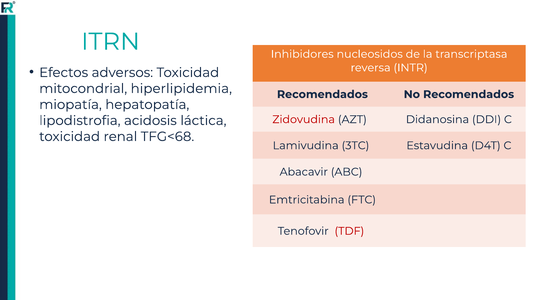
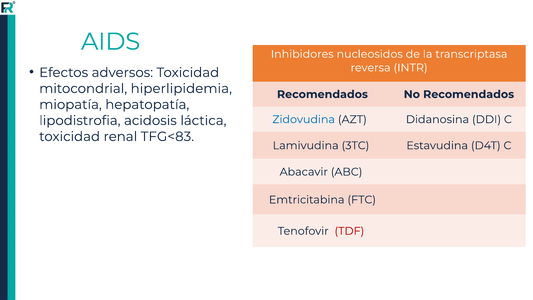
ITRN: ITRN -> AIDS (111, 42)
Zidovudina colour: red -> blue (304, 119)
TFG<68: TFG<68 -> TFG<83 (167, 136)
